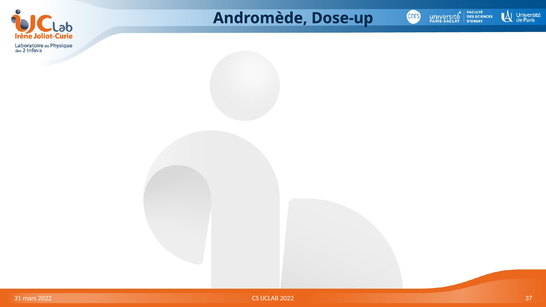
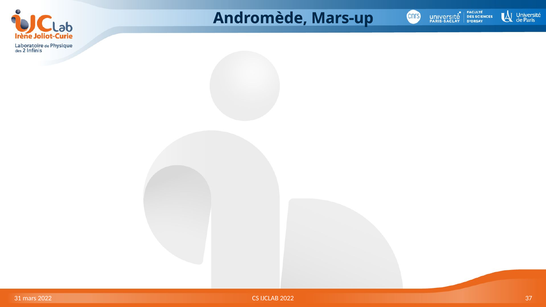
Dose-up: Dose-up -> Mars-up (342, 18)
